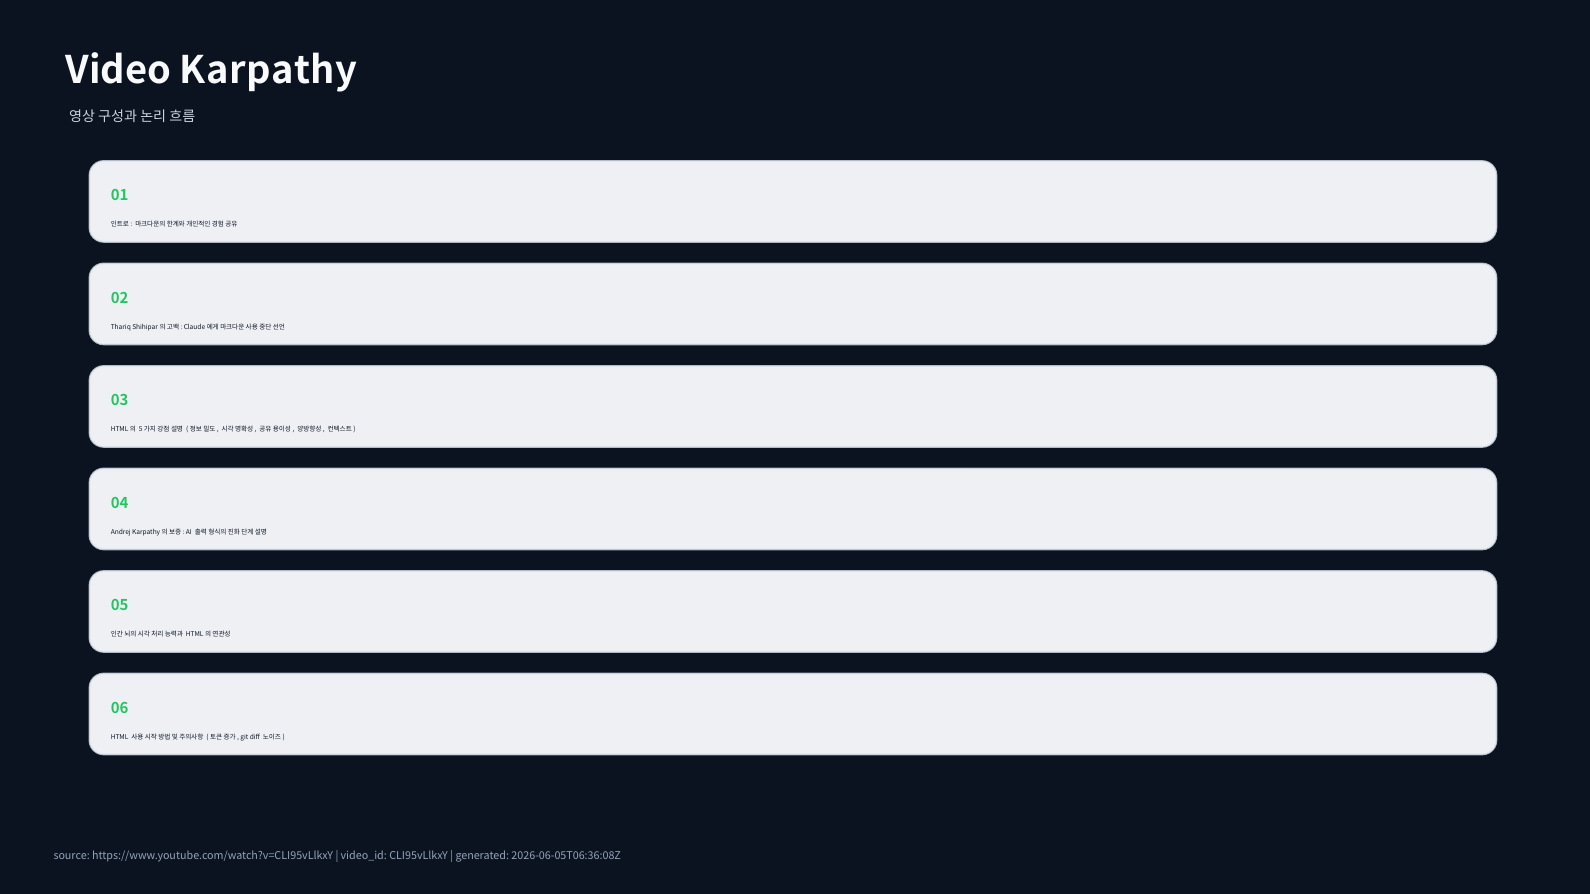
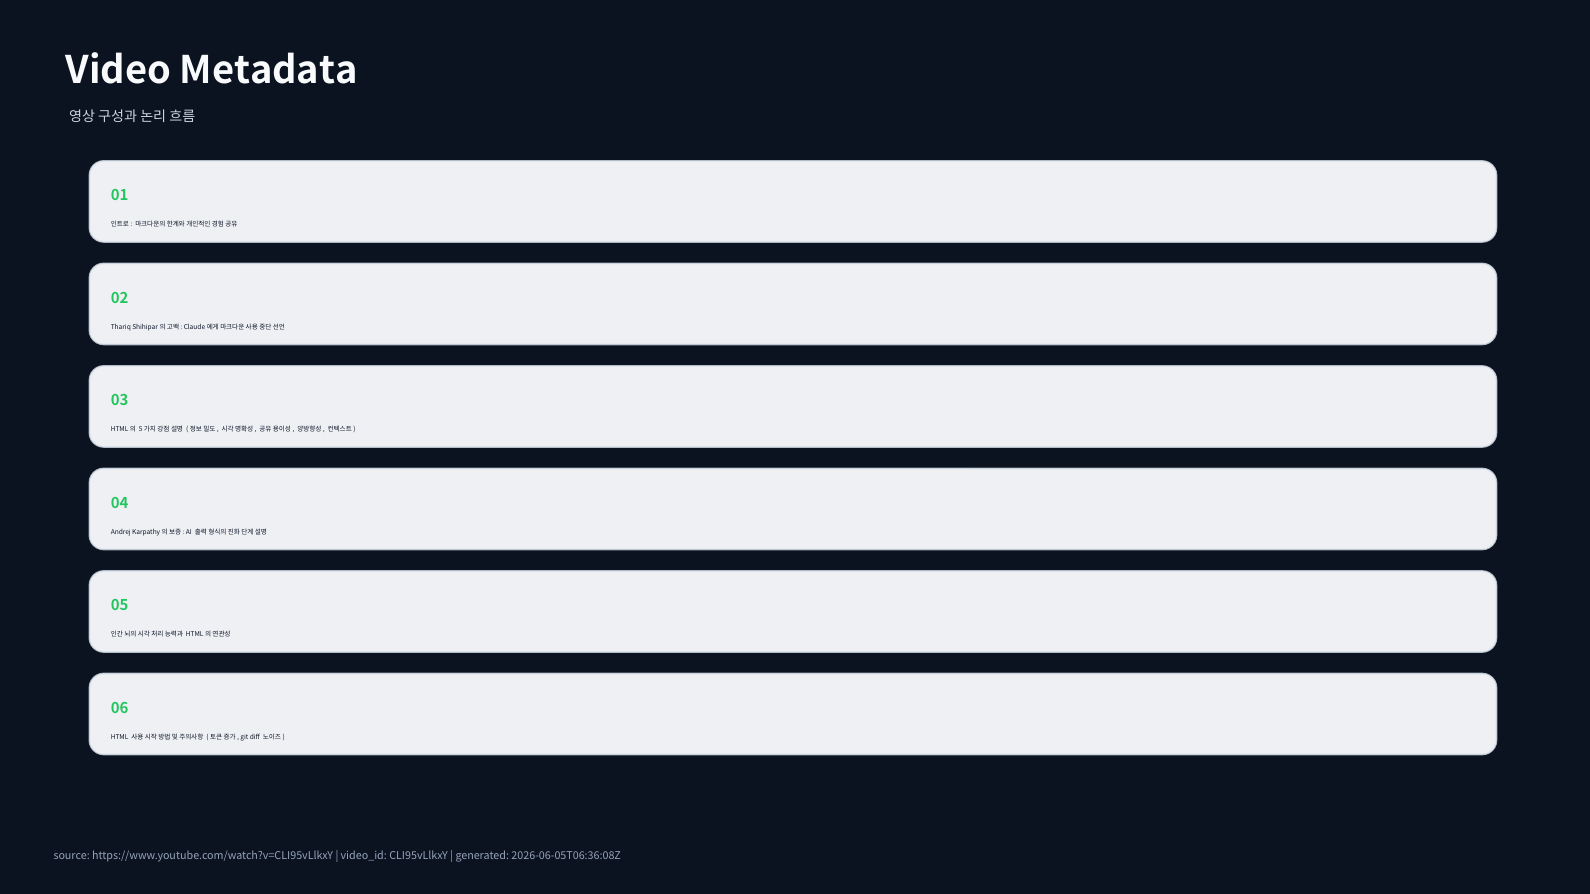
Karpathy: Karpathy -> Metadata (269, 71)
